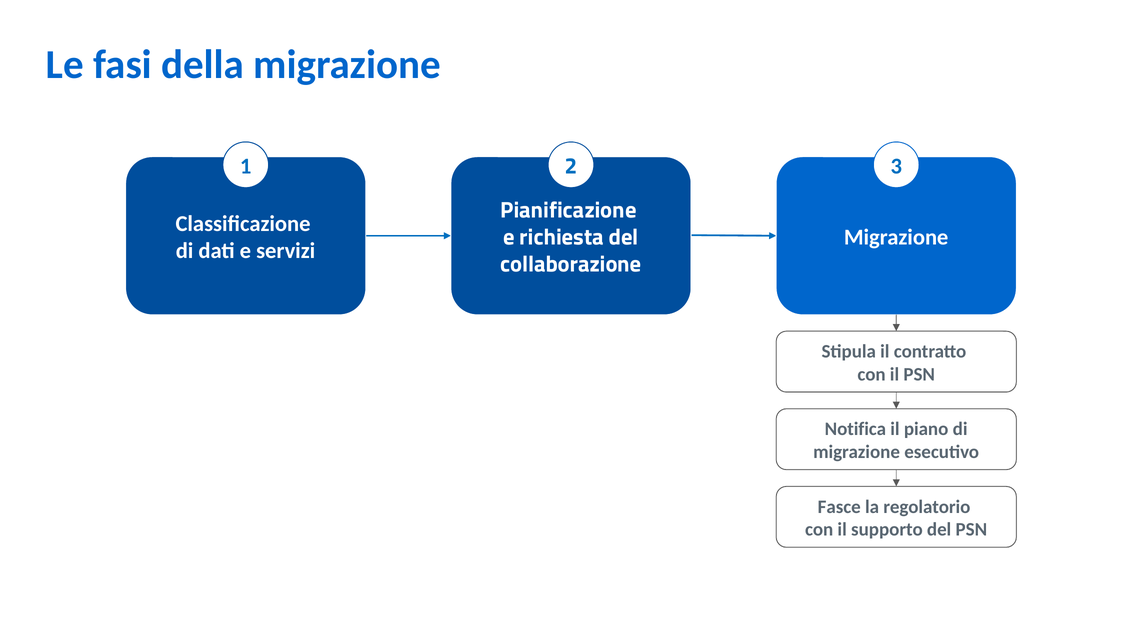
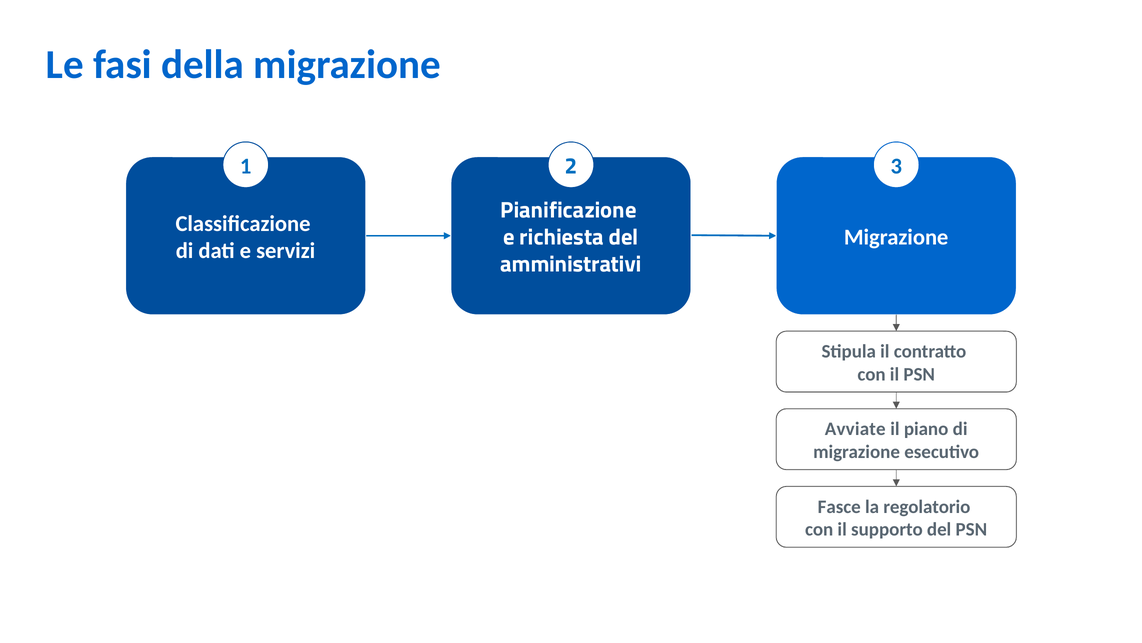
collaborazione: collaborazione -> amministrativi (571, 264)
Notifica: Notifica -> Avviate (855, 429)
